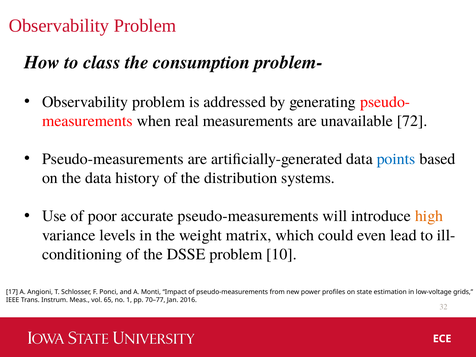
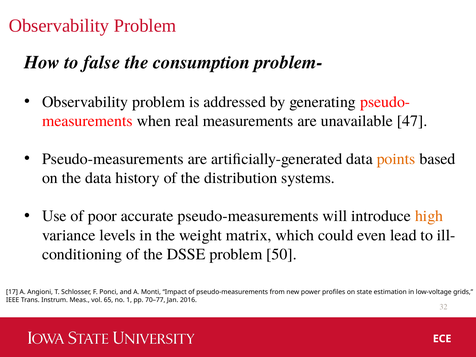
class: class -> false (102, 62)
72: 72 -> 47 (412, 121)
points colour: blue -> orange (396, 159)
10: 10 -> 50 (281, 254)
